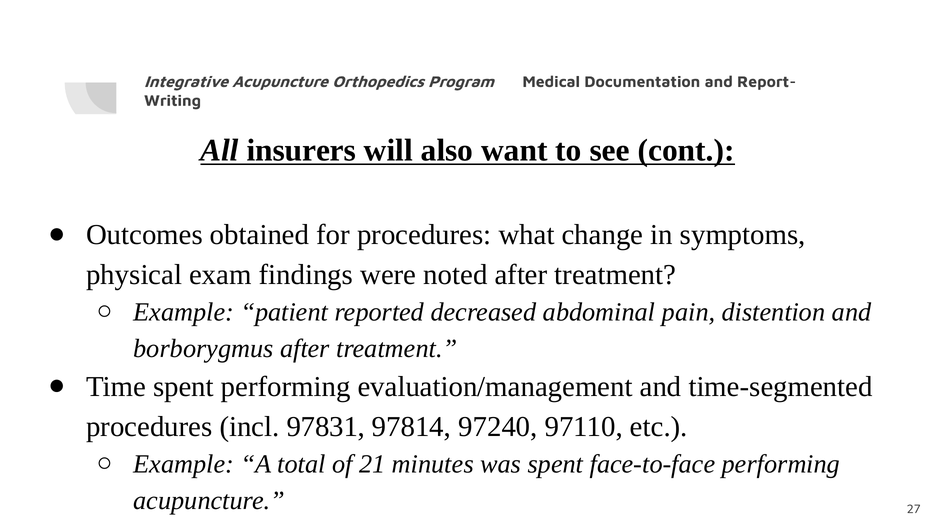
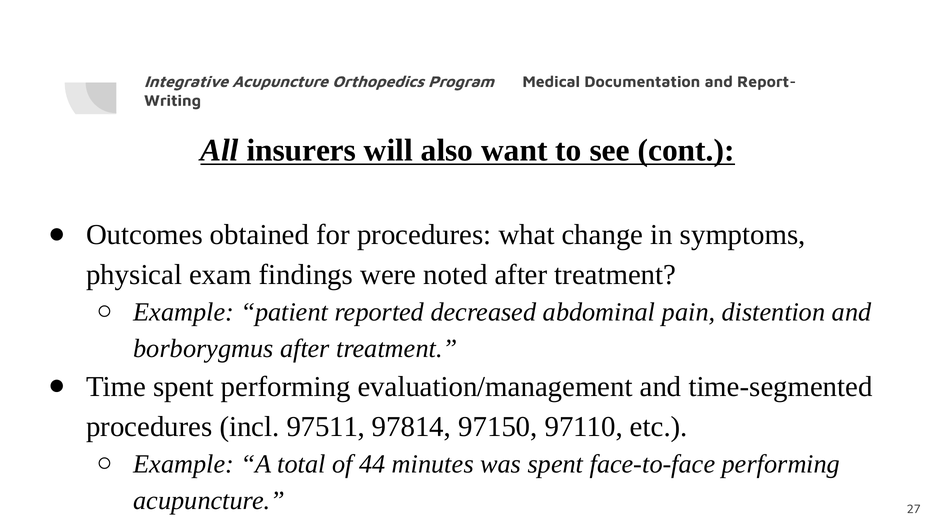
97831: 97831 -> 97511 (326, 427)
97240: 97240 -> 97150 (498, 427)
21: 21 -> 44 (372, 465)
